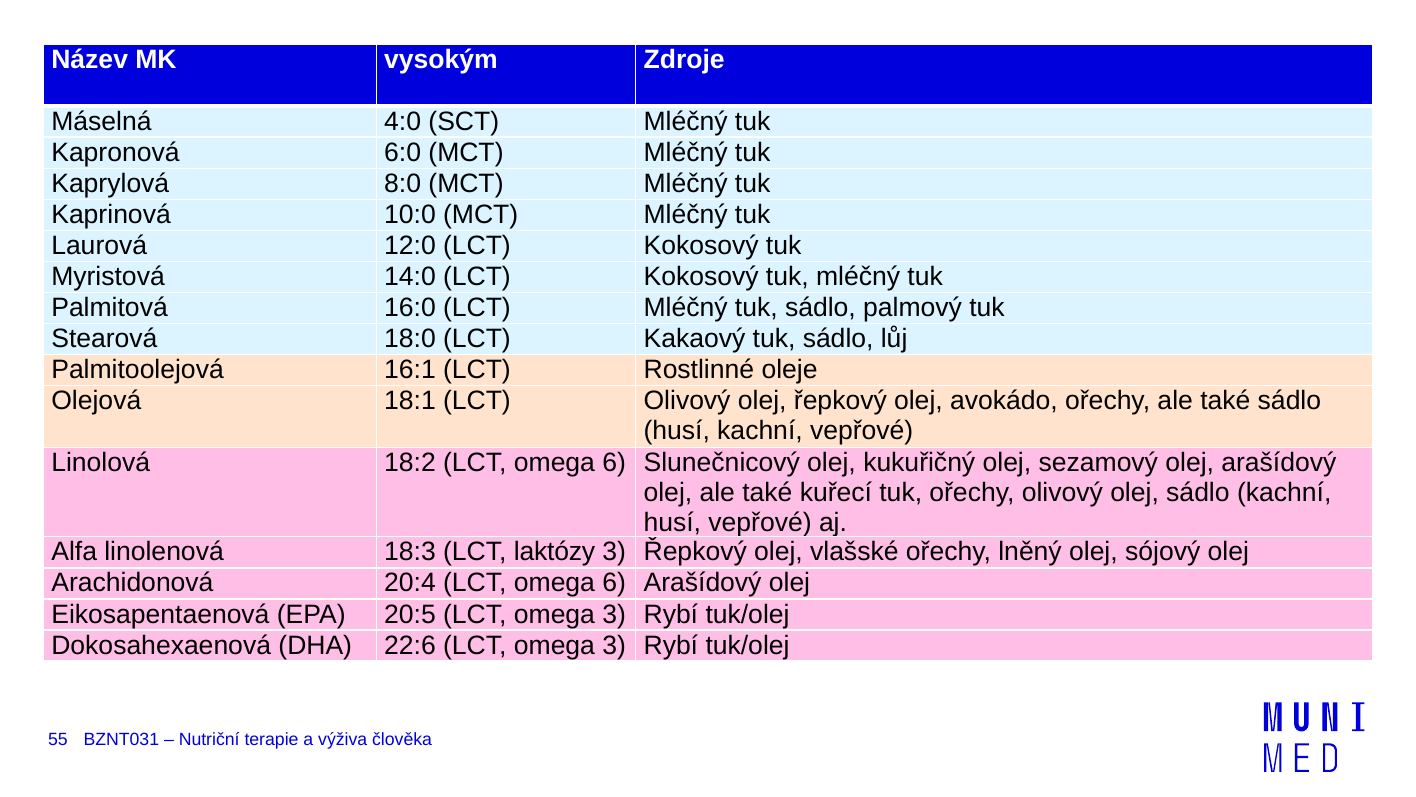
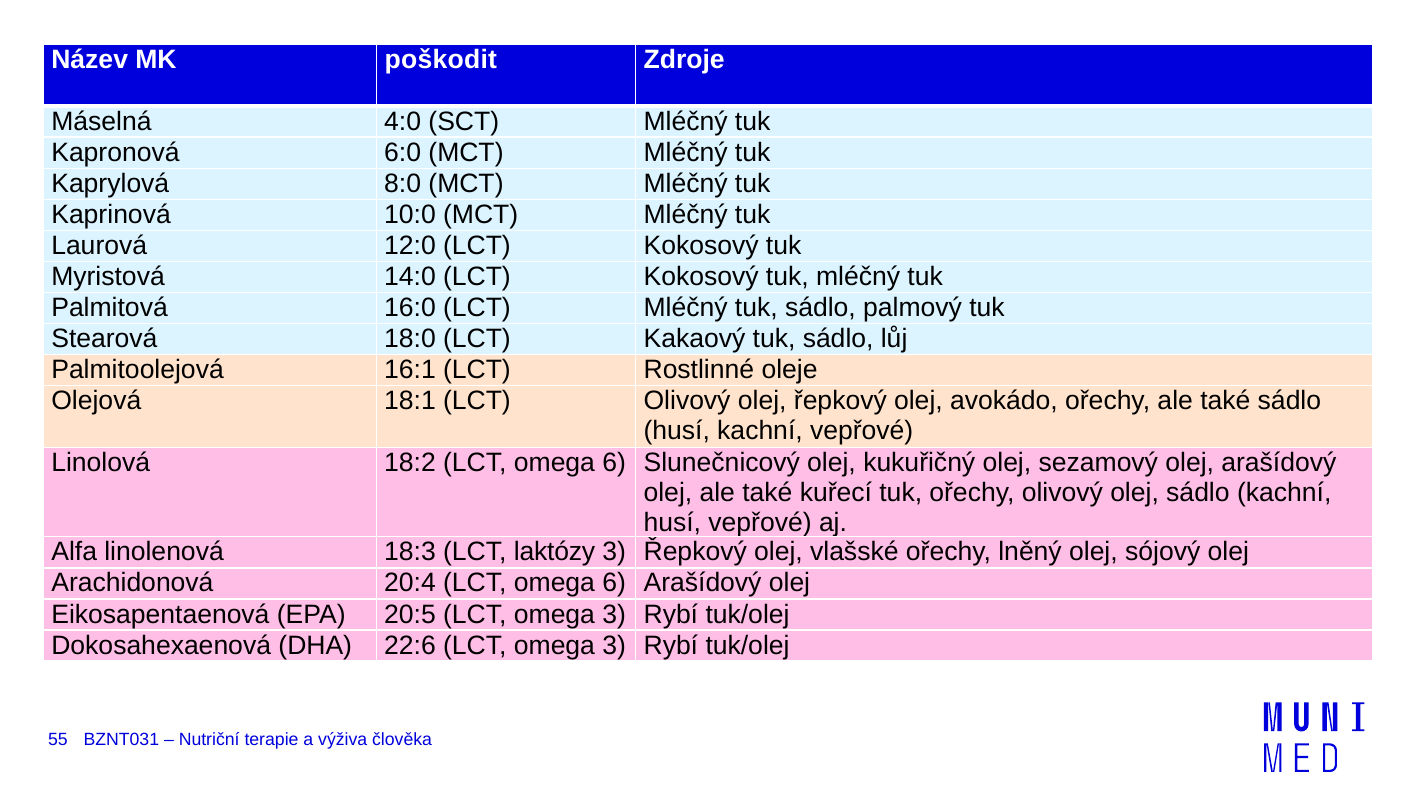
vysokým: vysokým -> poškodit (441, 59)
